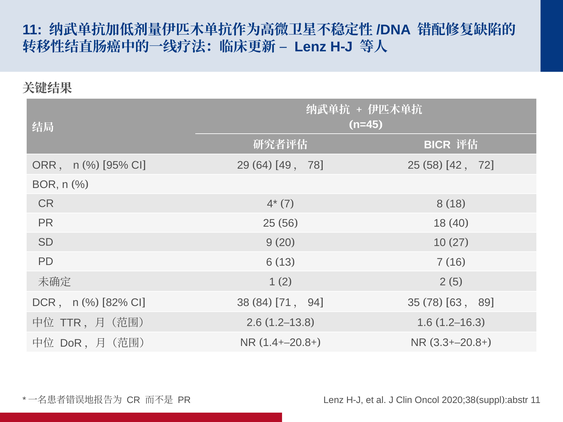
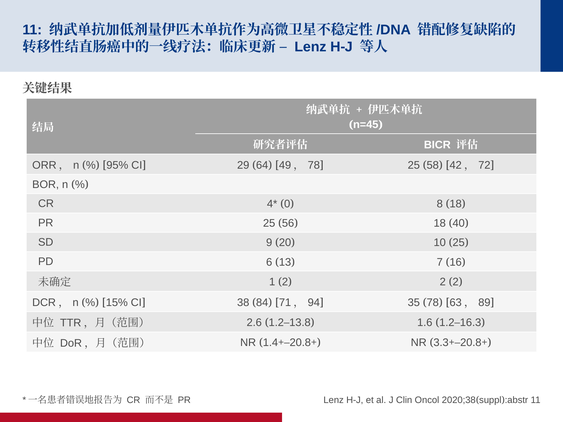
7: 7 -> 0 (287, 204)
27: 27 -> 25 (459, 243)
5: 5 -> 2 (456, 282)
82%: 82% -> 15% (117, 303)
